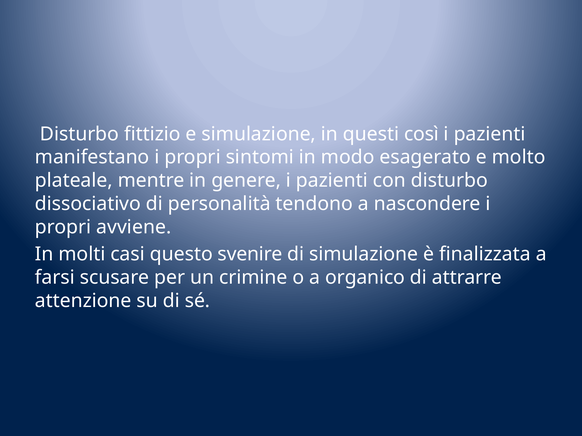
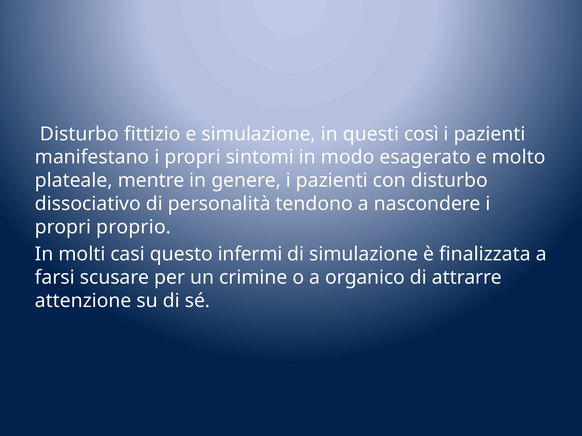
avviene: avviene -> proprio (134, 227)
svenire: svenire -> infermi (250, 254)
